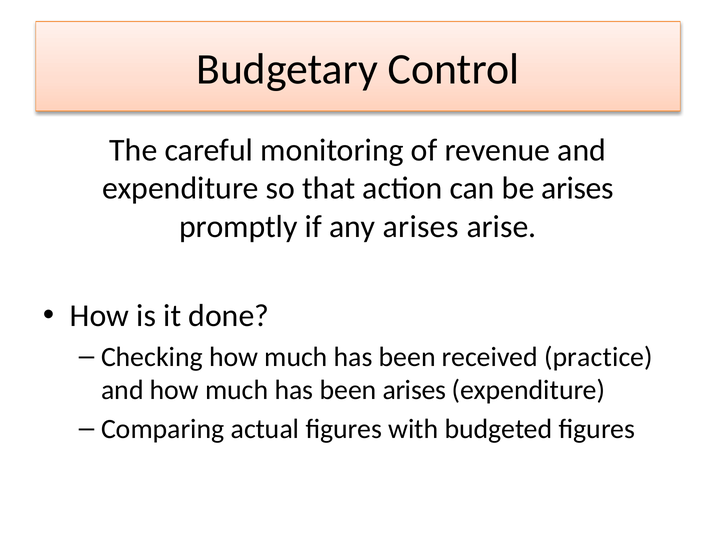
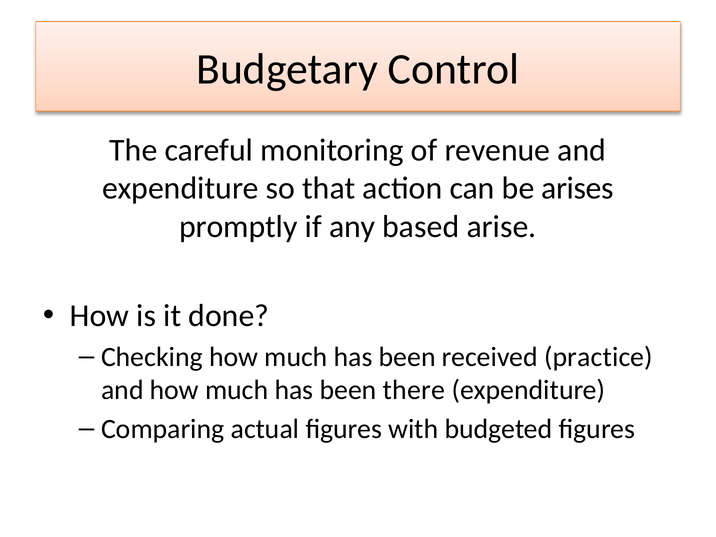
any arises: arises -> based (421, 227)
been arises: arises -> there (414, 390)
